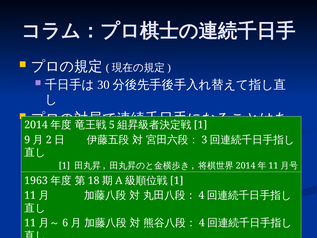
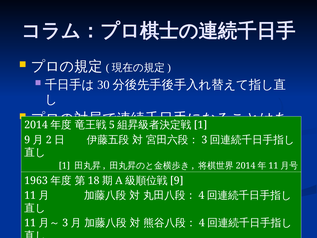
1: 1 -> 9 (177, 180)
6: 6 -> 3 (65, 223)
